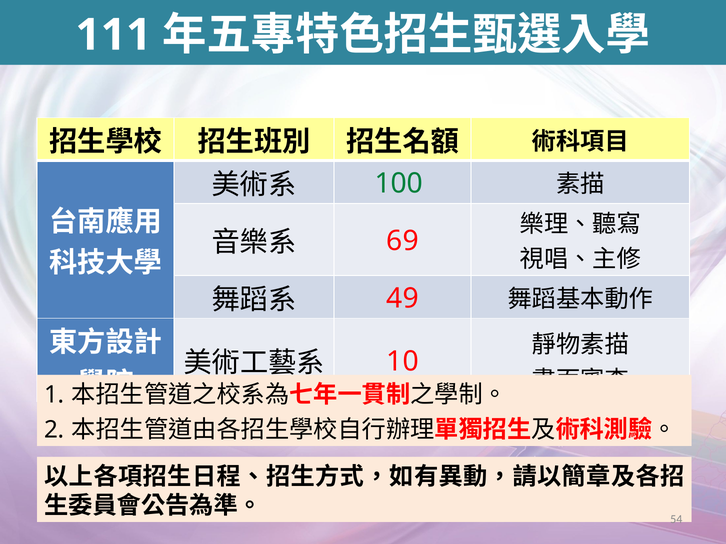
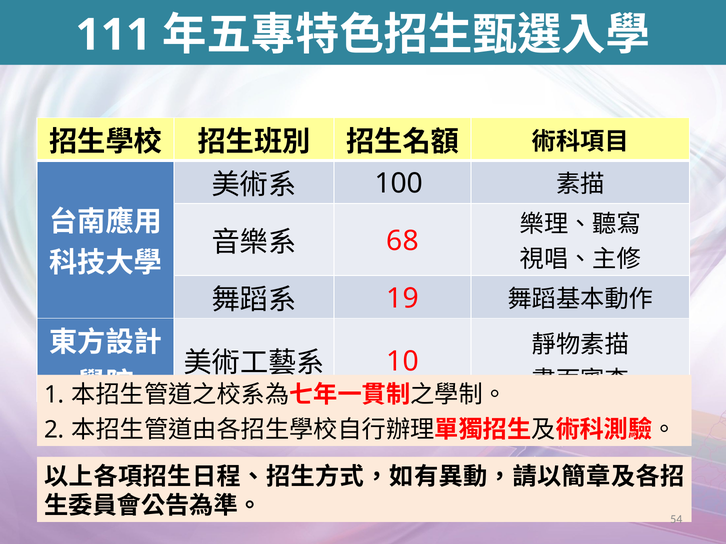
100 colour: green -> black (399, 184)
69: 69 -> 68 (403, 241)
49: 49 -> 19 (403, 299)
